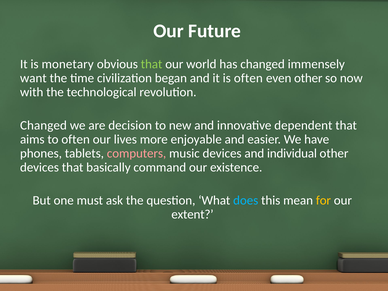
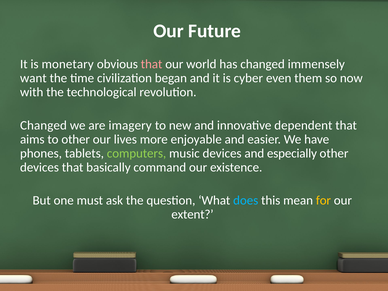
that colour: light green -> pink (152, 64)
is often: often -> cyber (248, 78)
even other: other -> them (308, 78)
decision: decision -> imagery (130, 125)
to often: often -> other (76, 139)
computers colour: pink -> light green (137, 153)
individual: individual -> especially (292, 153)
